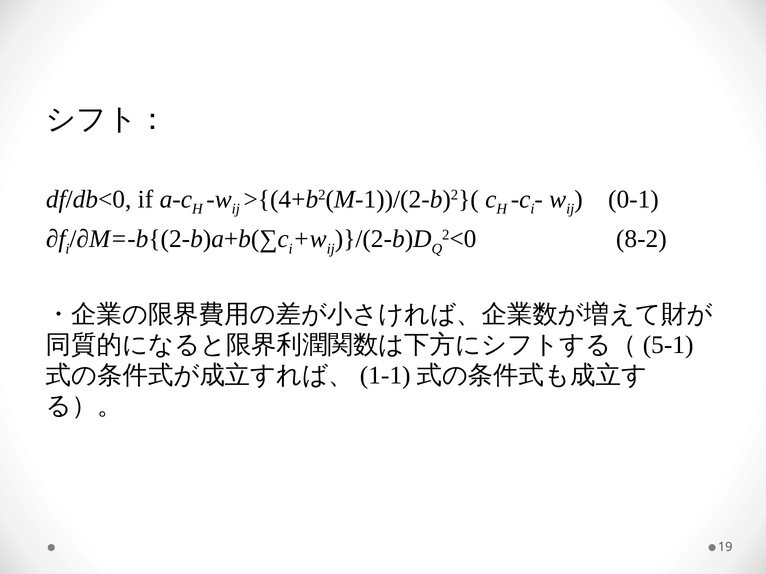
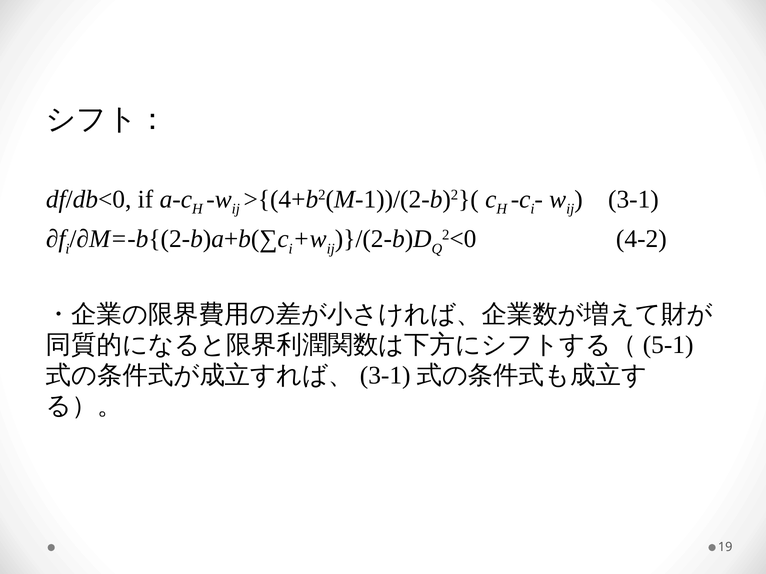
0-1: 0-1 -> 3-1 (633, 199)
8-2: 8-2 -> 4-2 (641, 239)
1-1: 1-1 -> 3-1 (385, 376)
